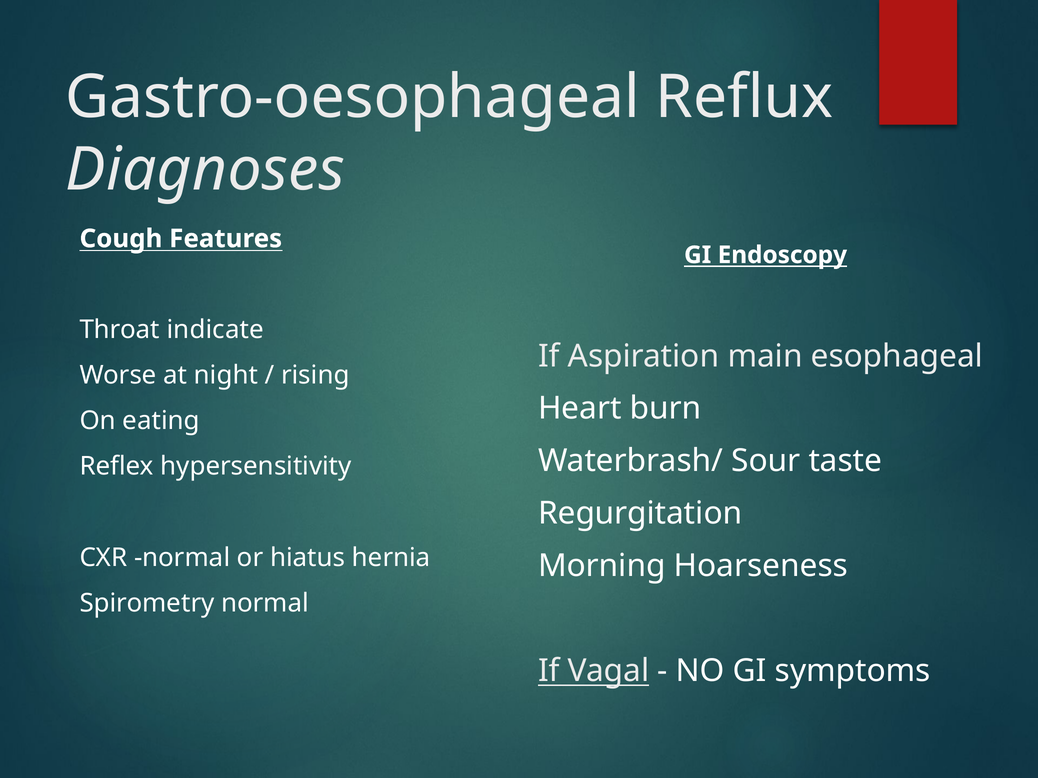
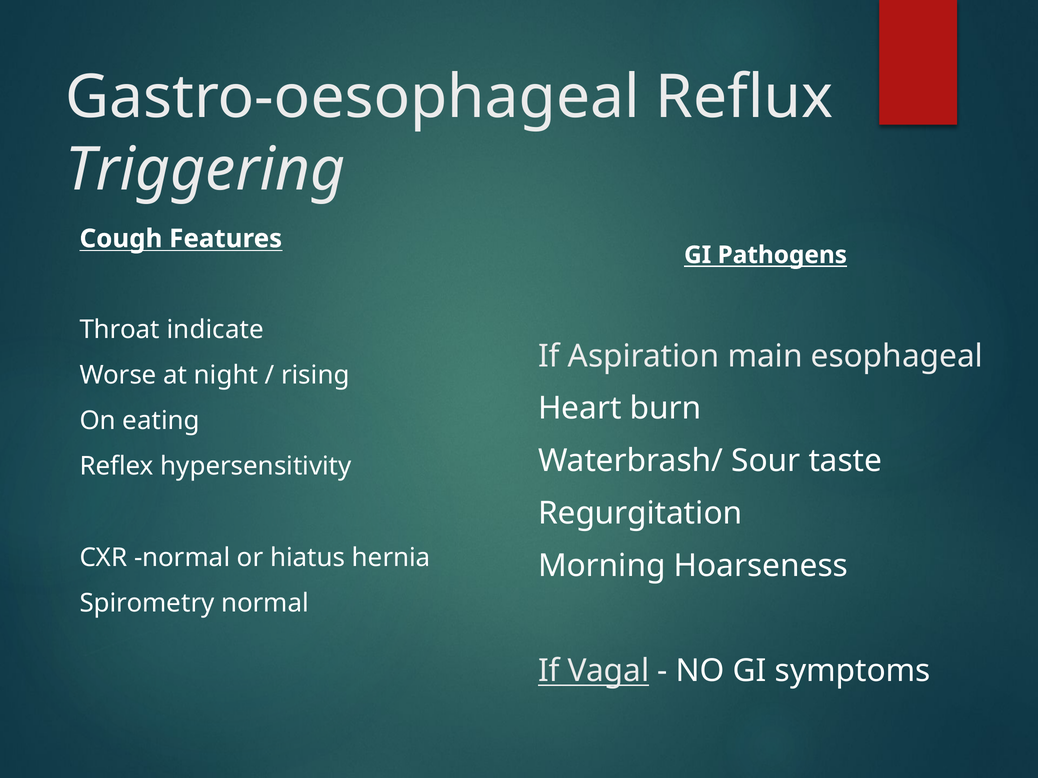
Diagnoses: Diagnoses -> Triggering (205, 170)
Endoscopy: Endoscopy -> Pathogens (782, 255)
